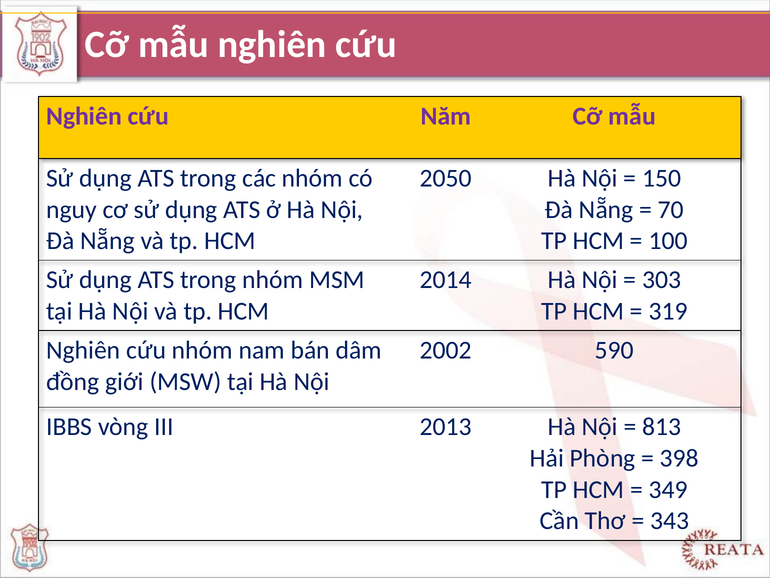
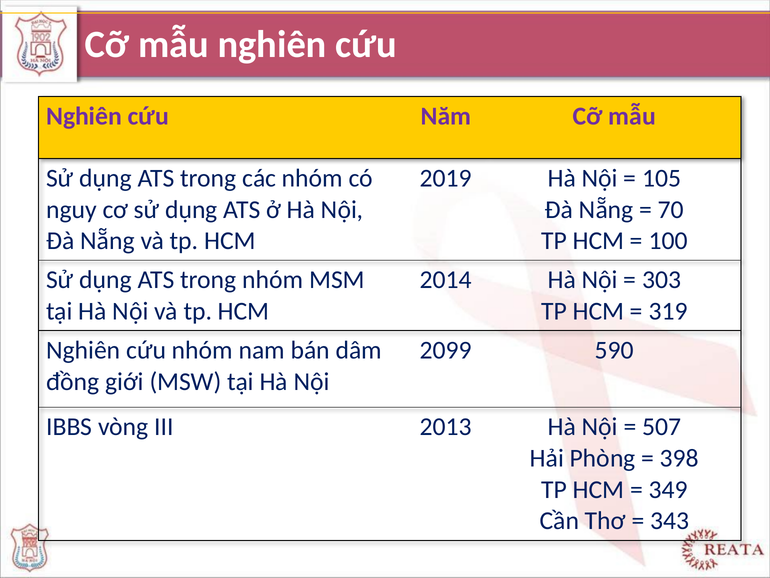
2050: 2050 -> 2019 (446, 178)
150: 150 -> 105 (662, 178)
2002: 2002 -> 2099 (446, 350)
813: 813 -> 507 (662, 427)
